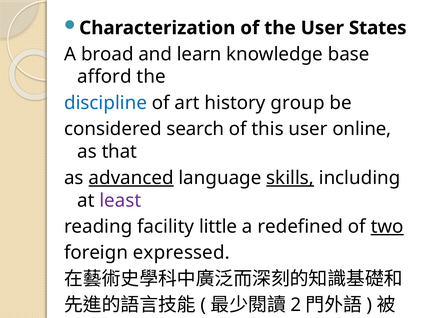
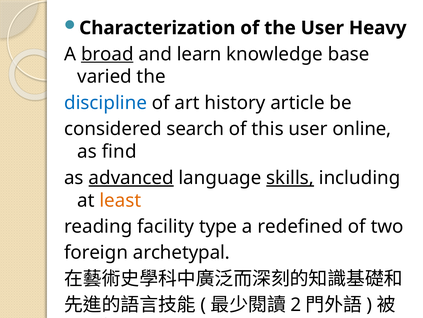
States: States -> Heavy (378, 28)
broad underline: none -> present (107, 54)
afford: afford -> varied (105, 77)
group: group -> article (298, 103)
that: that -> find (119, 151)
least colour: purple -> orange (120, 200)
little: little -> type (218, 226)
two underline: present -> none (387, 226)
expressed: expressed -> archetypal (181, 252)
